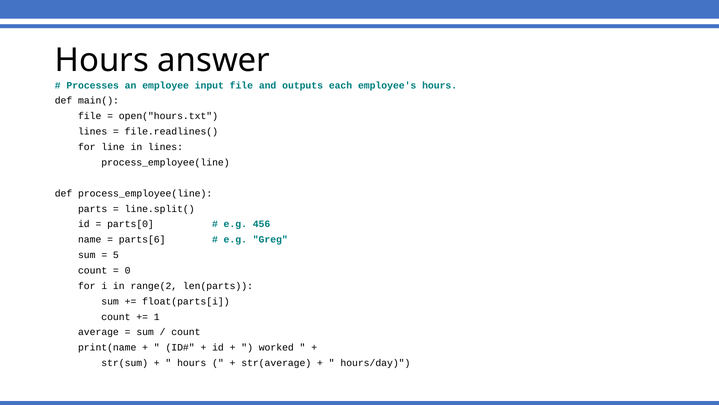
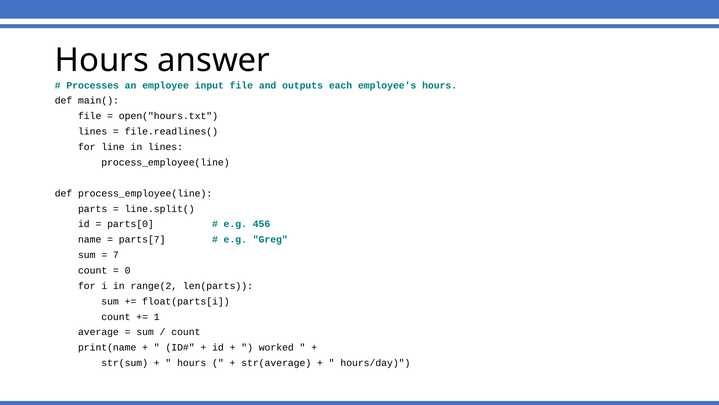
parts[6: parts[6 -> parts[7 (142, 239)
5: 5 -> 7 (116, 255)
